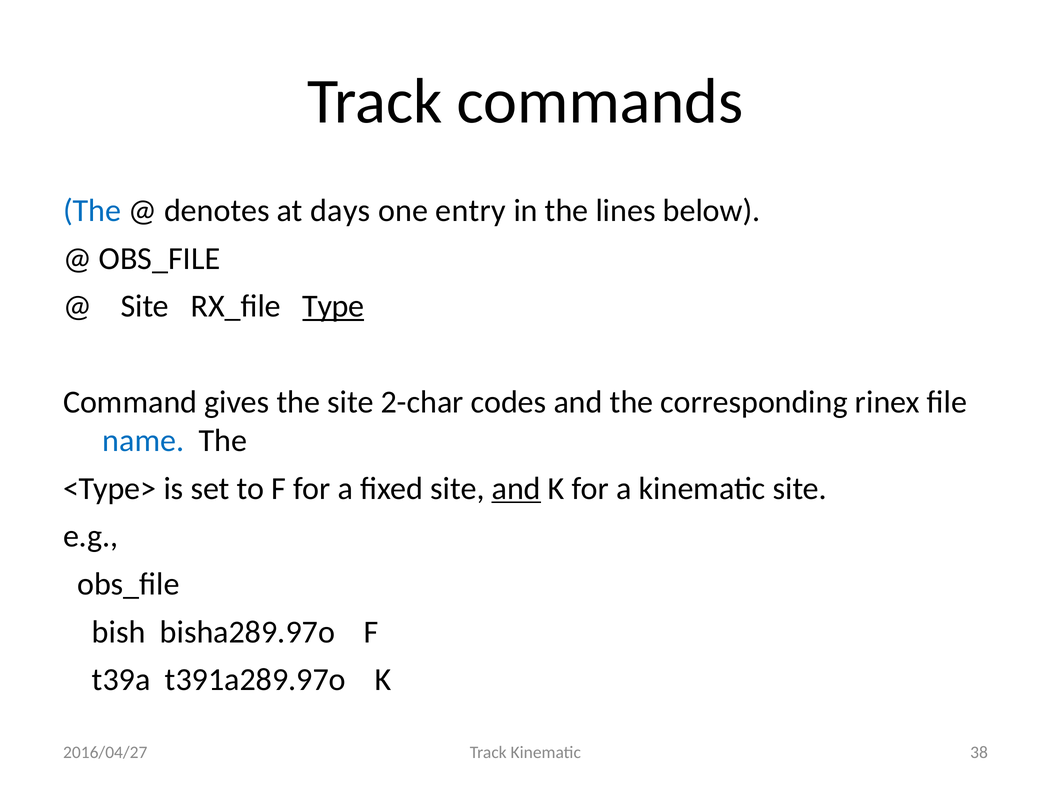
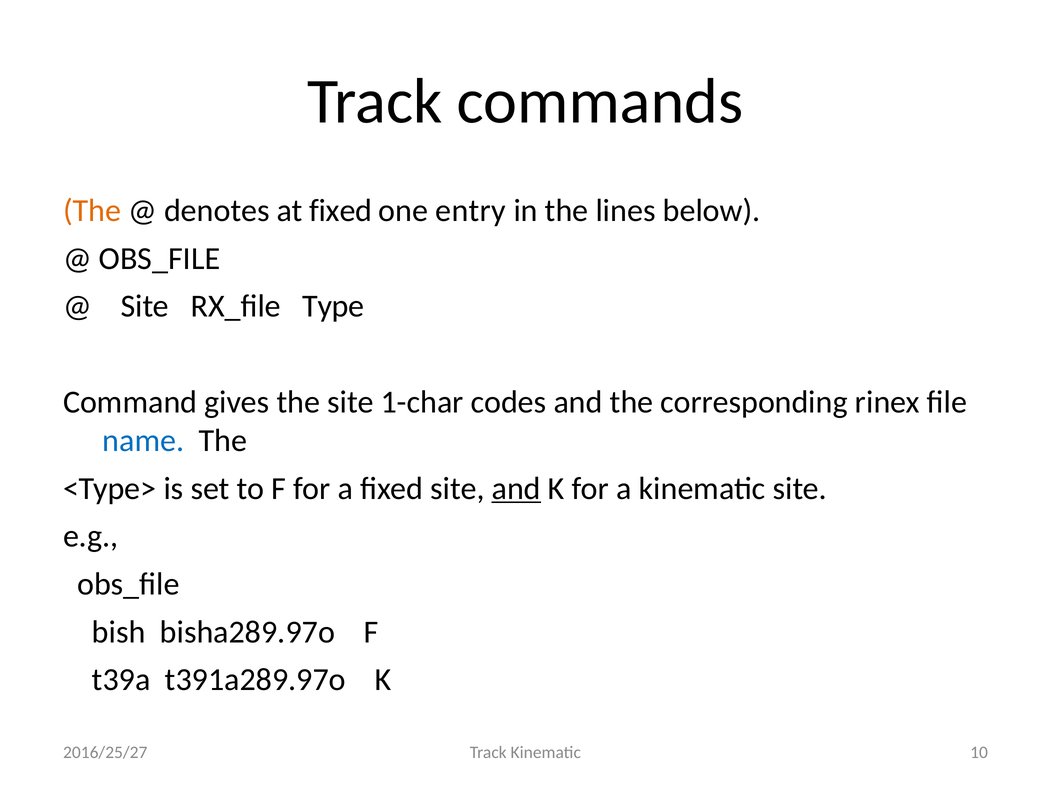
The colour: blue -> orange (92, 211)
at days: days -> fixed (341, 211)
Type underline: present -> none (333, 306)
2-char: 2-char -> 1-char (422, 402)
38: 38 -> 10 (979, 753)
2016/04/27: 2016/04/27 -> 2016/25/27 (105, 753)
